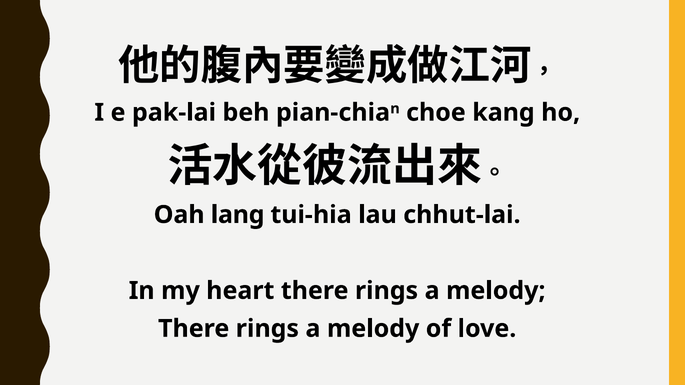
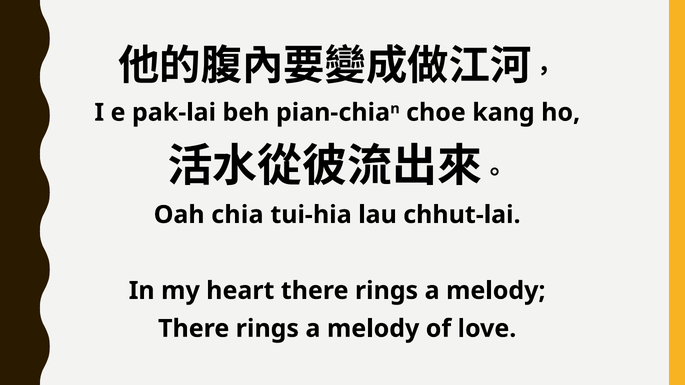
lang: lang -> chia (237, 215)
